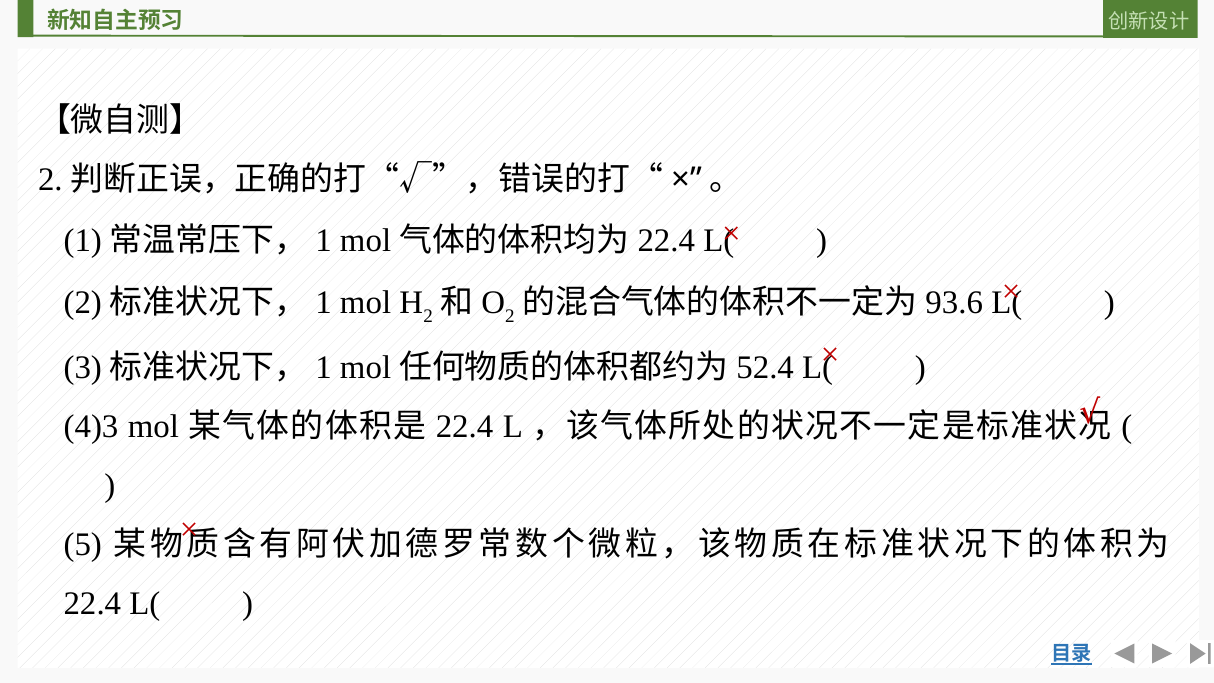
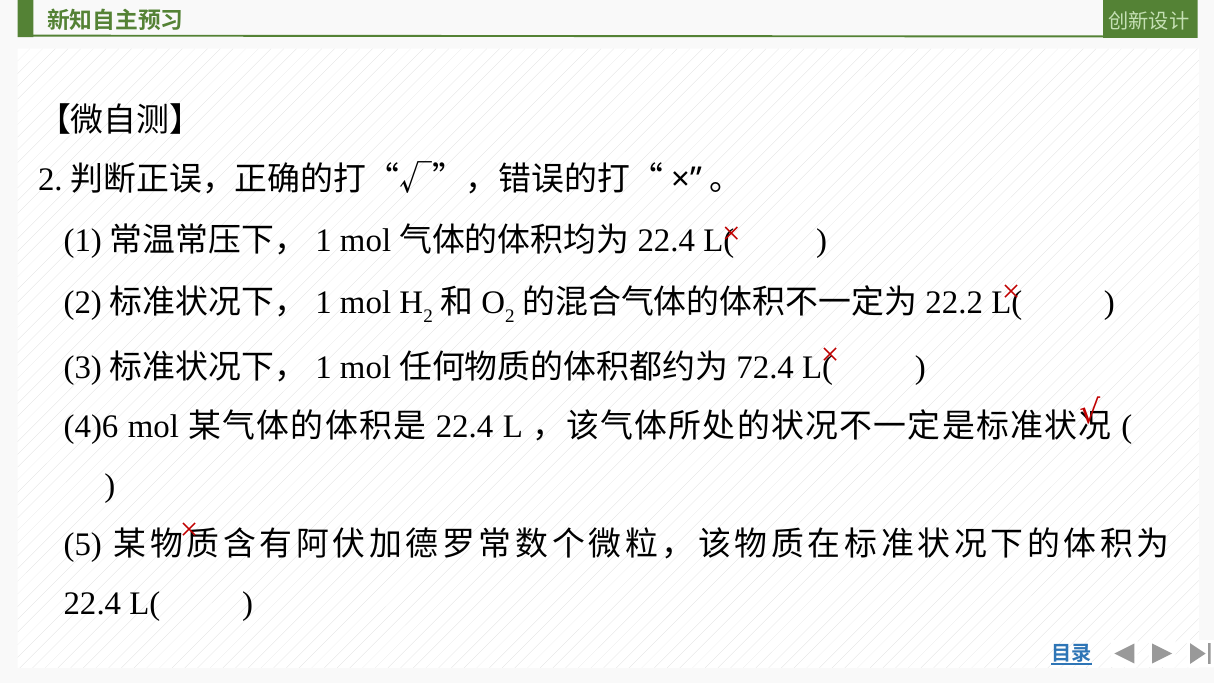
93.6: 93.6 -> 22.2 (954, 303)
52.4: 52.4 -> 72.4 (765, 368)
4)3: 4)3 -> 4)6 (91, 427)
